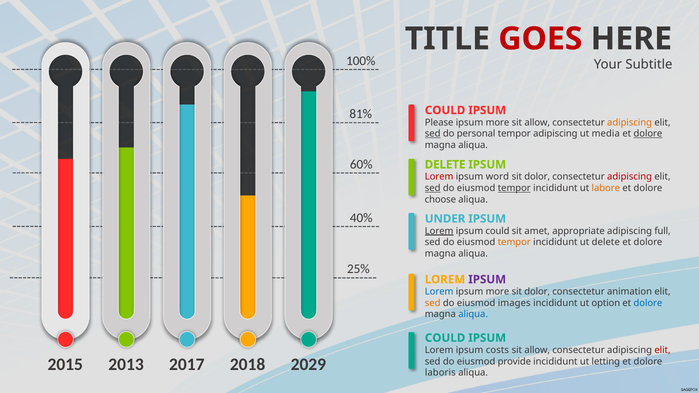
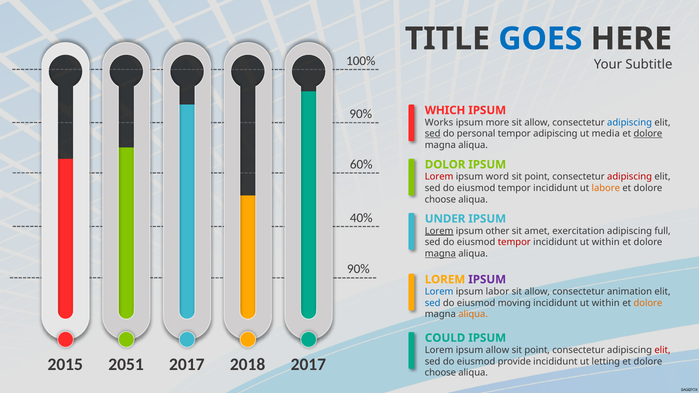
GOES colour: red -> blue (540, 39)
COULD: COULD -> WHICH (445, 110)
81%: 81% -> 90% (361, 114)
Please: Please -> Works (439, 123)
adipiscing colour: orange -> blue (630, 123)
DELETE: DELETE -> DOLOR (445, 165)
dolor: dolor -> point (537, 177)
sed underline: present -> none (433, 188)
tempor underline: present -> none (514, 188)
ipsum could: could -> other (498, 231)
appropriate: appropriate -> exercitation (578, 231)
tempor colour: orange -> red (514, 242)
delete: delete -> within (606, 242)
magna underline: none -> present (440, 254)
25%: 25% -> 90% (358, 269)
more: more -> labor (497, 292)
dolor: dolor -> allow (537, 292)
sed colour: orange -> blue (433, 303)
images: images -> moving (514, 303)
option: option -> within (606, 303)
dolore colour: blue -> orange (648, 303)
aliqua colour: blue -> orange (473, 314)
ipsum costs: costs -> allow (497, 350)
allow: allow -> point (537, 350)
2013: 2013 -> 2051 (126, 365)
2018 2029: 2029 -> 2017 (308, 365)
laboris: laboris -> choose (440, 373)
